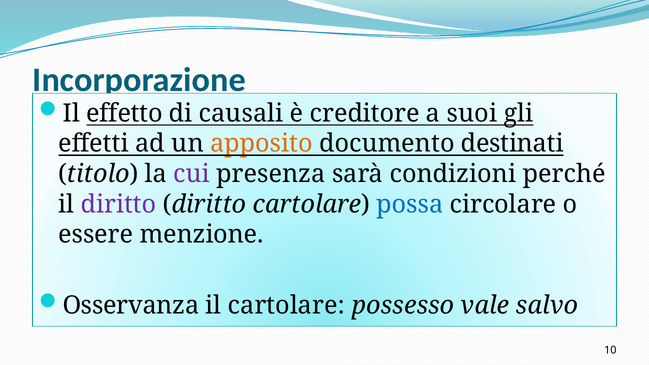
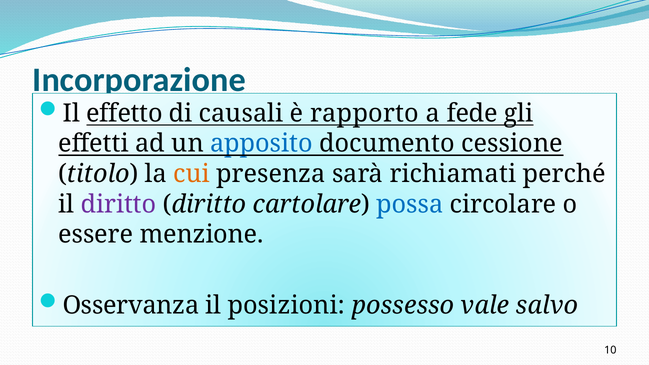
creditore: creditore -> rapporto (365, 113)
suoi: suoi -> fede (472, 113)
apposito colour: orange -> blue (262, 144)
destinati: destinati -> cessione (512, 144)
cui colour: purple -> orange (192, 174)
condizioni: condizioni -> richiamati (453, 174)
il cartolare: cartolare -> posizioni (286, 305)
